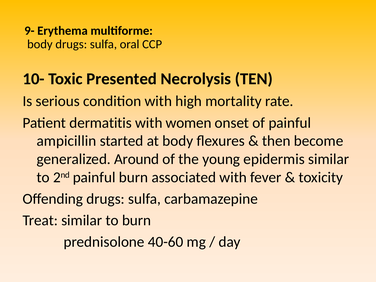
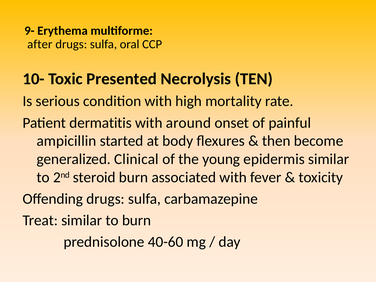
body: body -> after (40, 44)
women: women -> around (188, 123)
Around: Around -> Clinical (136, 159)
2nd painful: painful -> steroid (94, 177)
